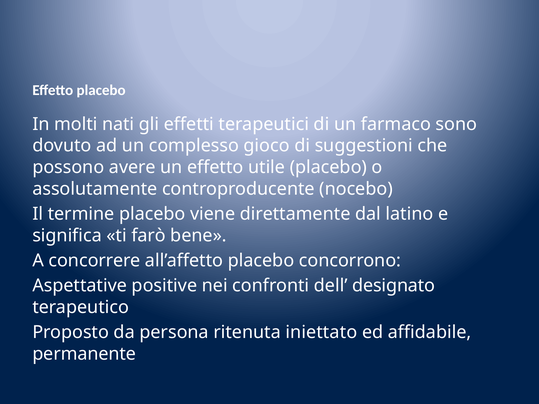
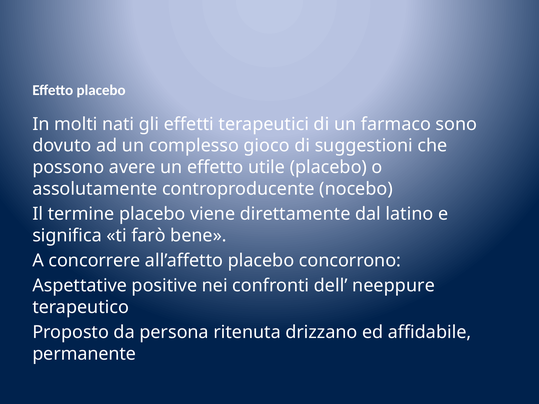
designato: designato -> neeppure (394, 286)
iniettato: iniettato -> drizzano (321, 333)
